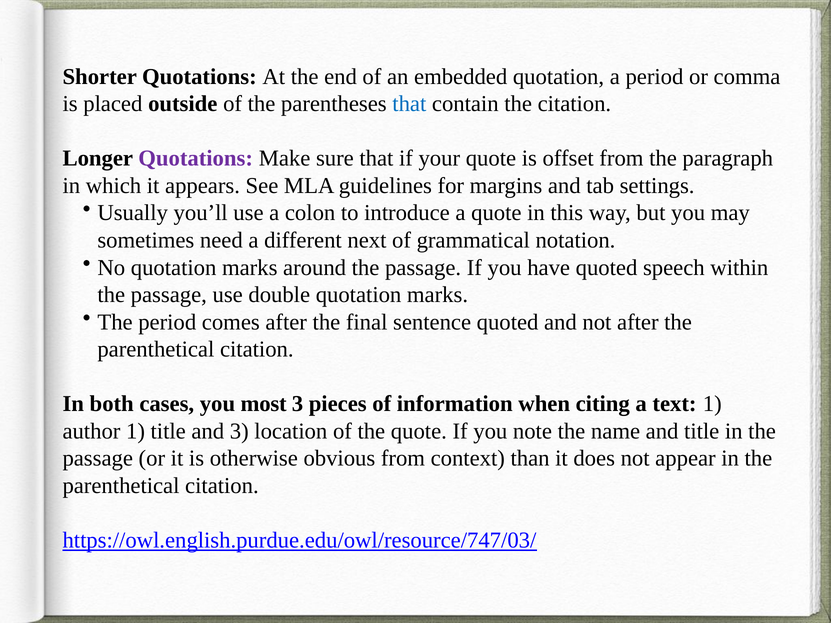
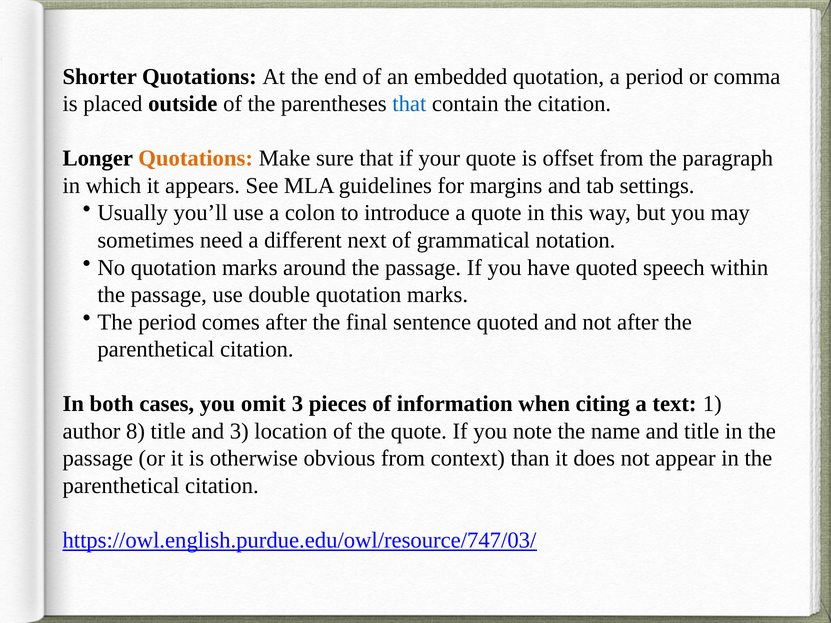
Quotations colour: purple -> orange (196, 158)
most: most -> omit (263, 404)
author 1: 1 -> 8 (135, 431)
